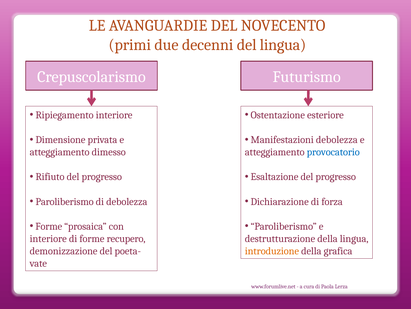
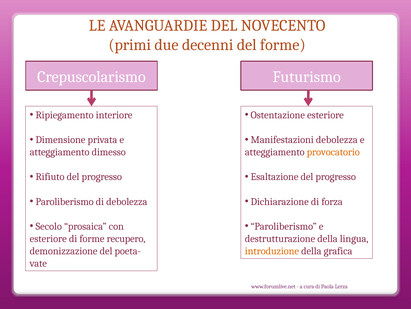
del lingua: lingua -> forme (283, 45)
provocatorio colour: blue -> orange (333, 152)
Forme: Forme -> Secolo (49, 226)
interiore: interiore -> esteriore (48, 238)
